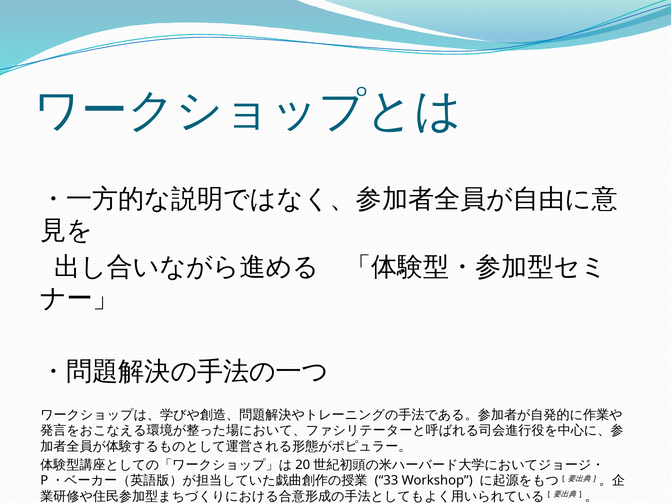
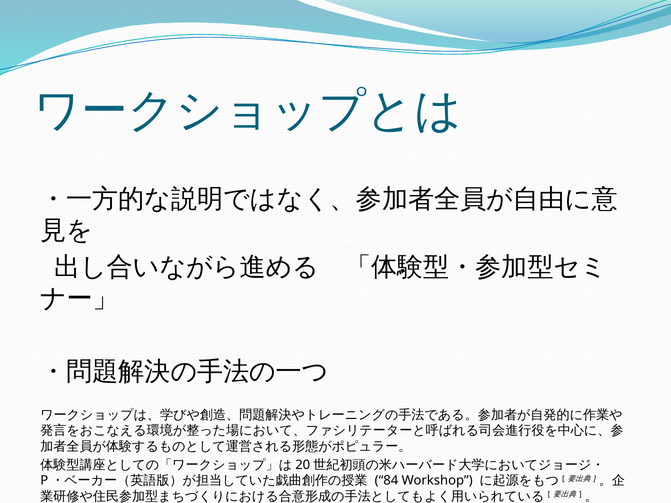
33: 33 -> 84 (387, 481)
